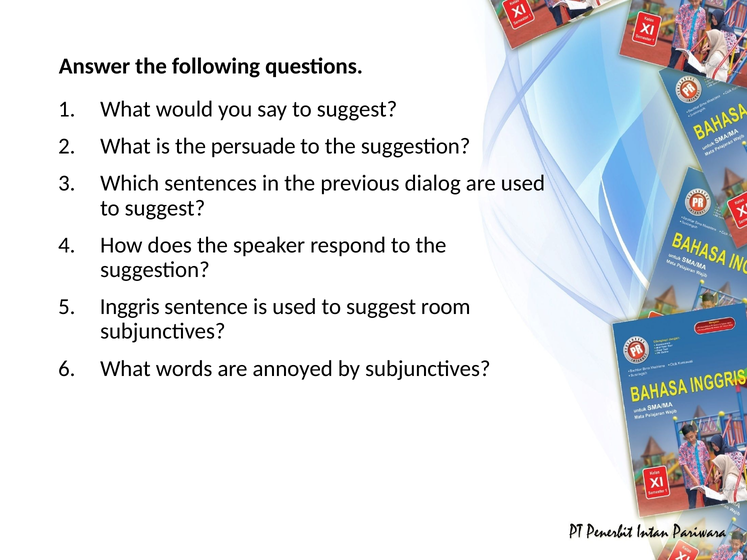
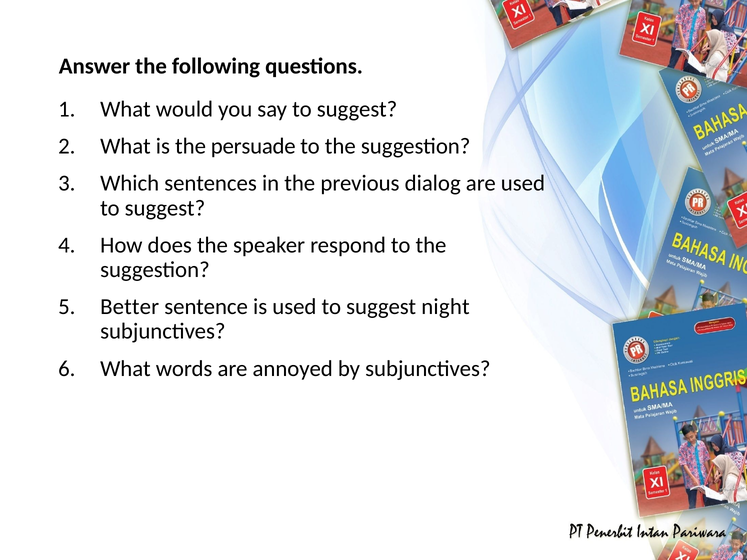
Inggris: Inggris -> Better (130, 307)
room: room -> night (445, 307)
